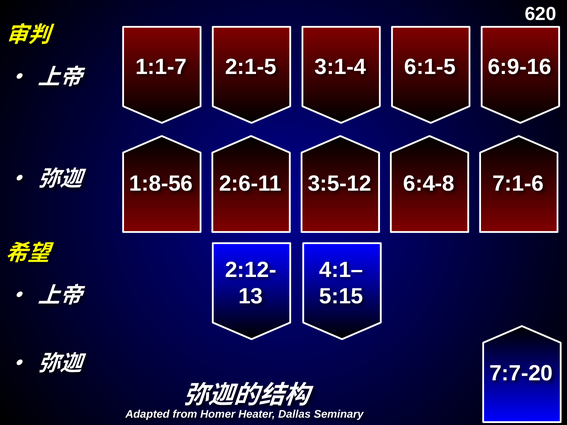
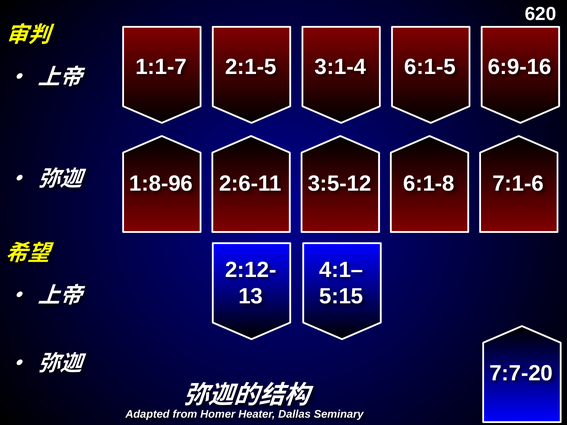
1:8-56: 1:8-56 -> 1:8-96 (161, 184)
6:4-8: 6:4-8 -> 6:1-8 (429, 184)
